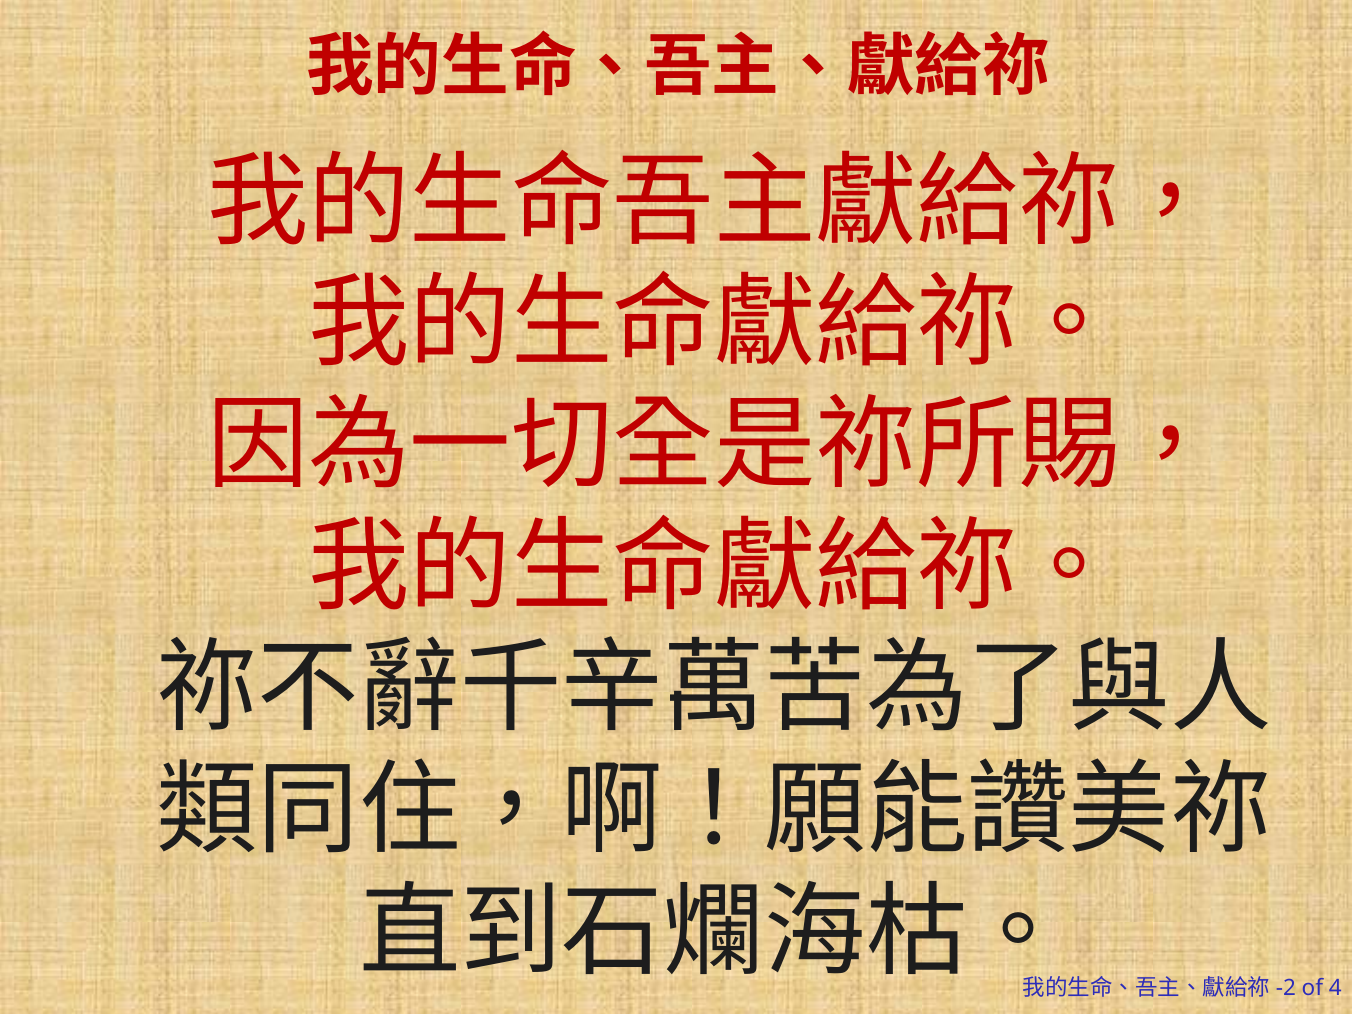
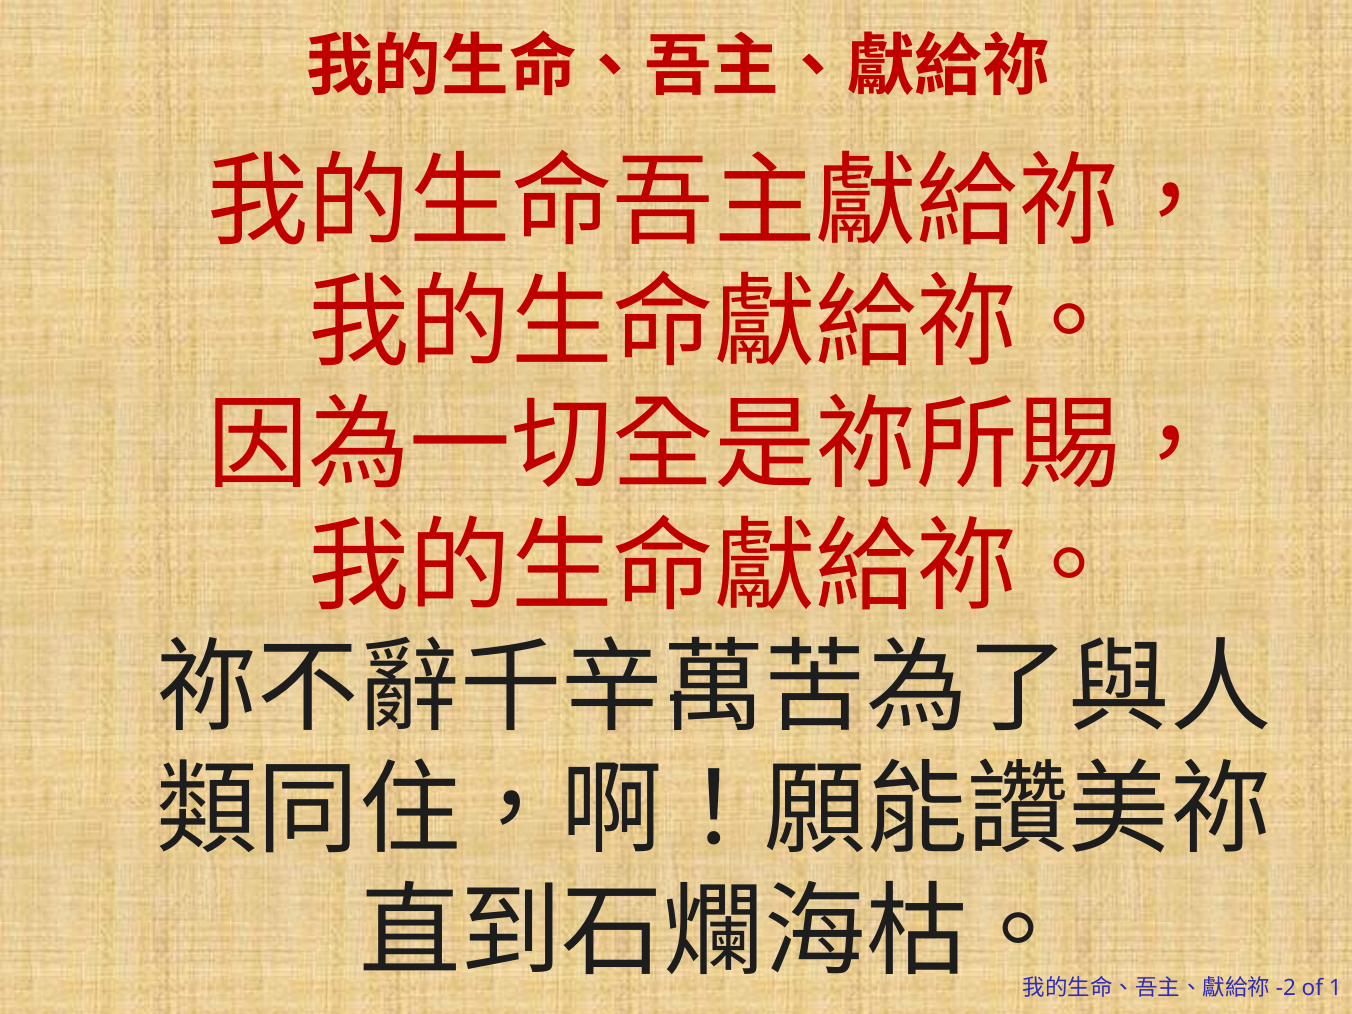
4: 4 -> 1 (1335, 988)
